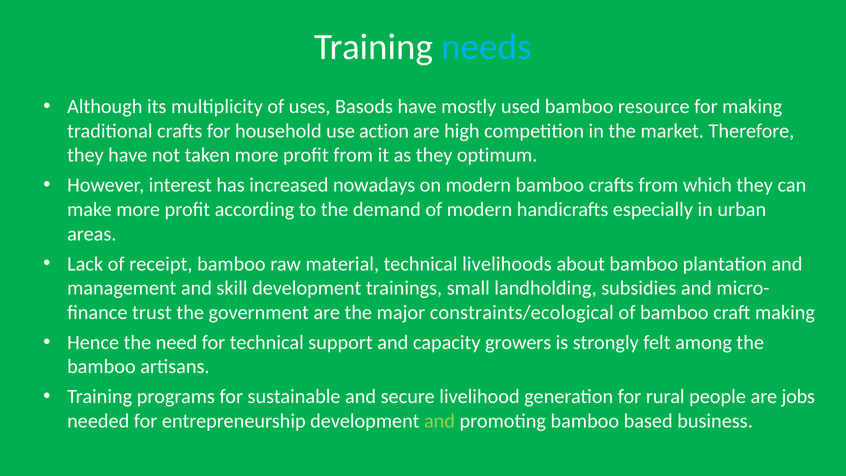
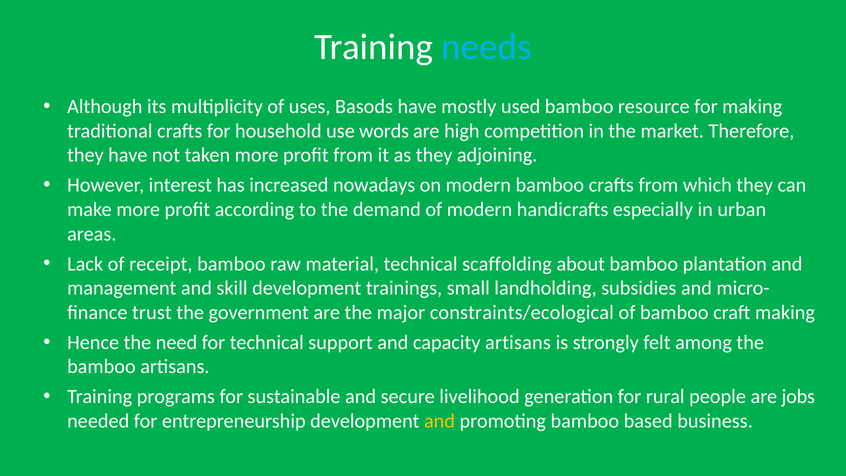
action: action -> words (384, 131)
optimum: optimum -> adjoining (497, 155)
livelihoods: livelihoods -> scaffolding (507, 264)
capacity growers: growers -> artisans (518, 342)
and colour: light green -> yellow (440, 421)
